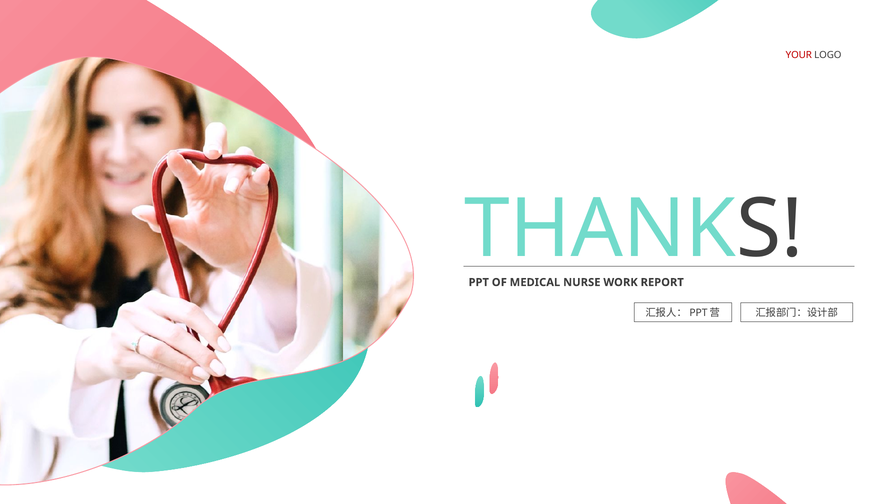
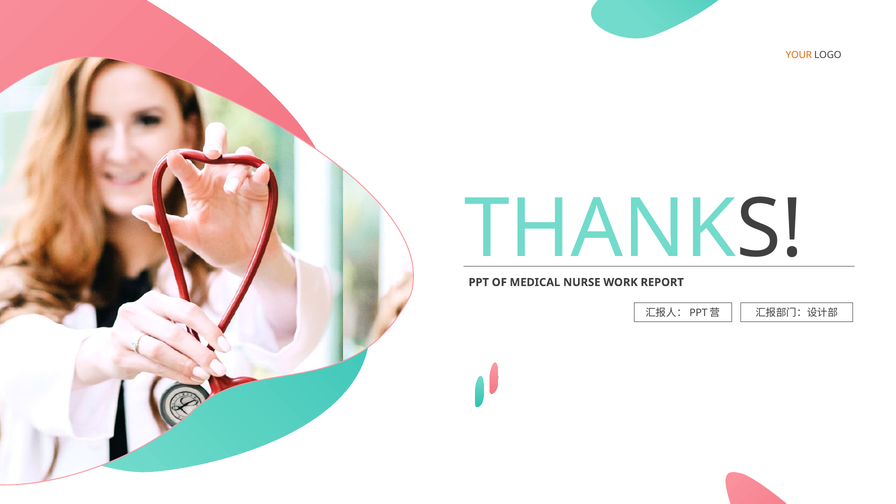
YOUR colour: red -> orange (799, 55)
